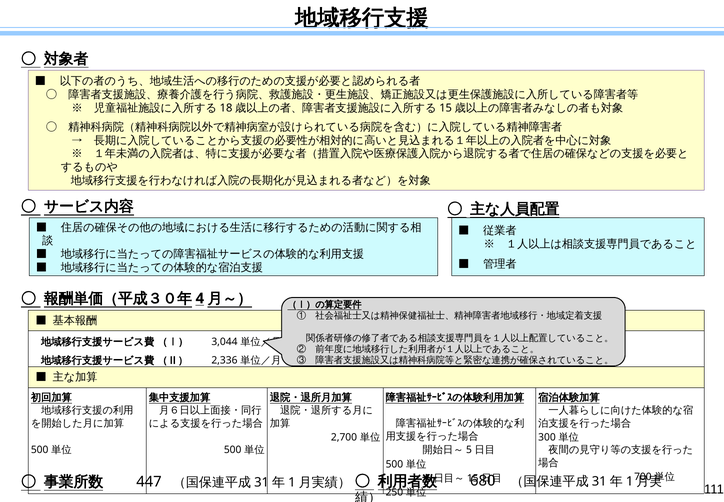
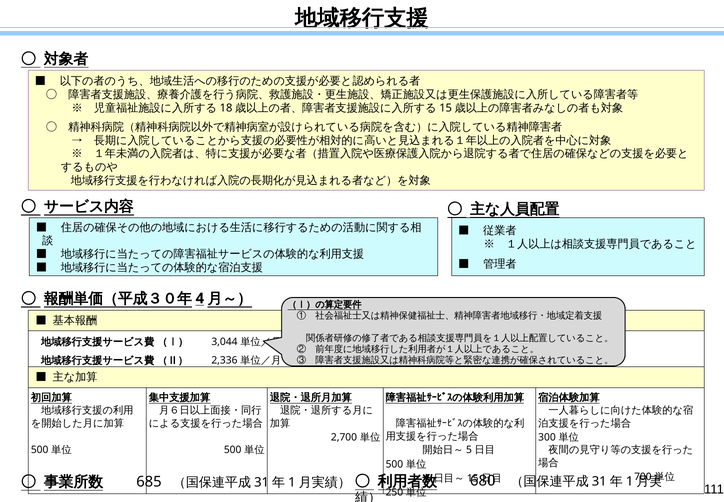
447: 447 -> 685 (149, 481)
